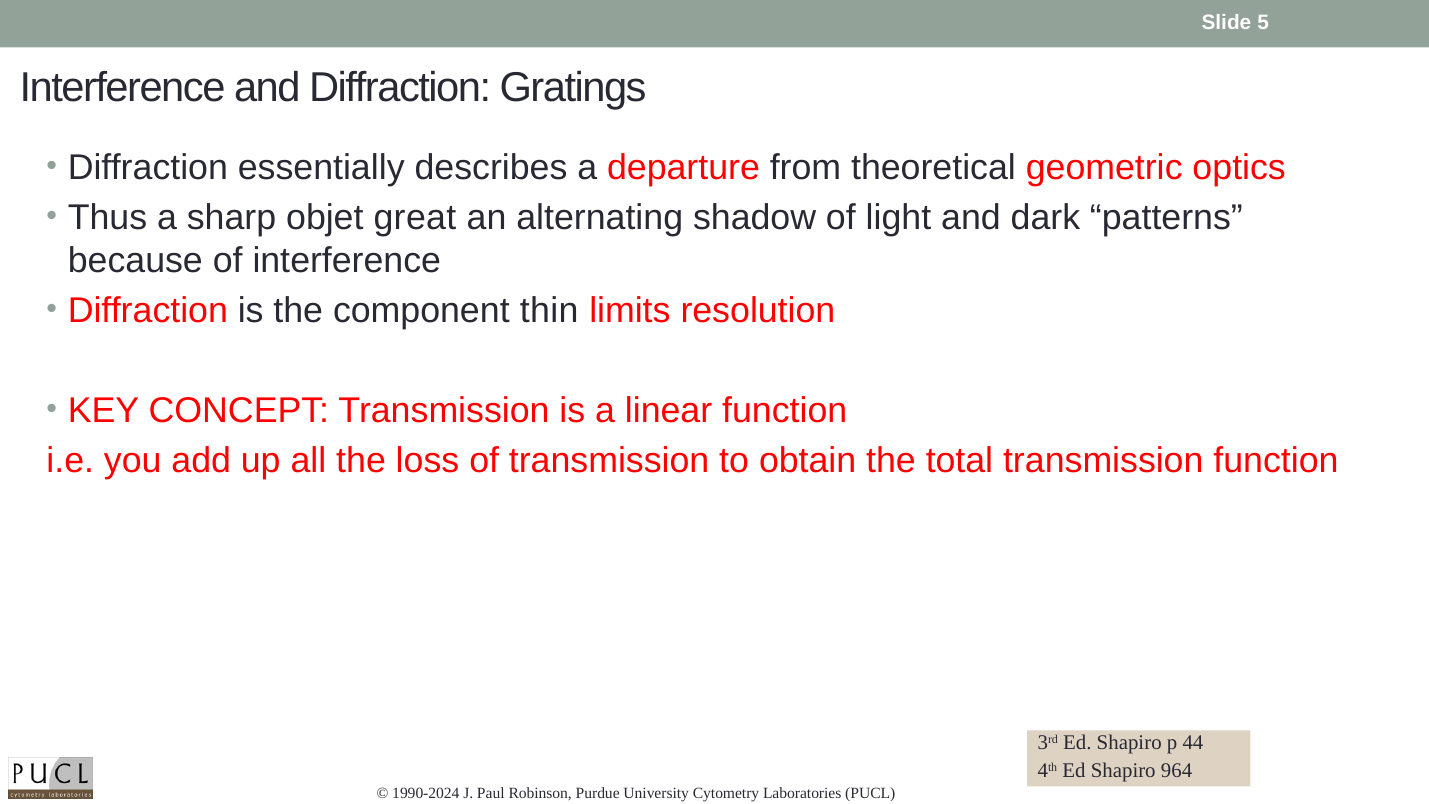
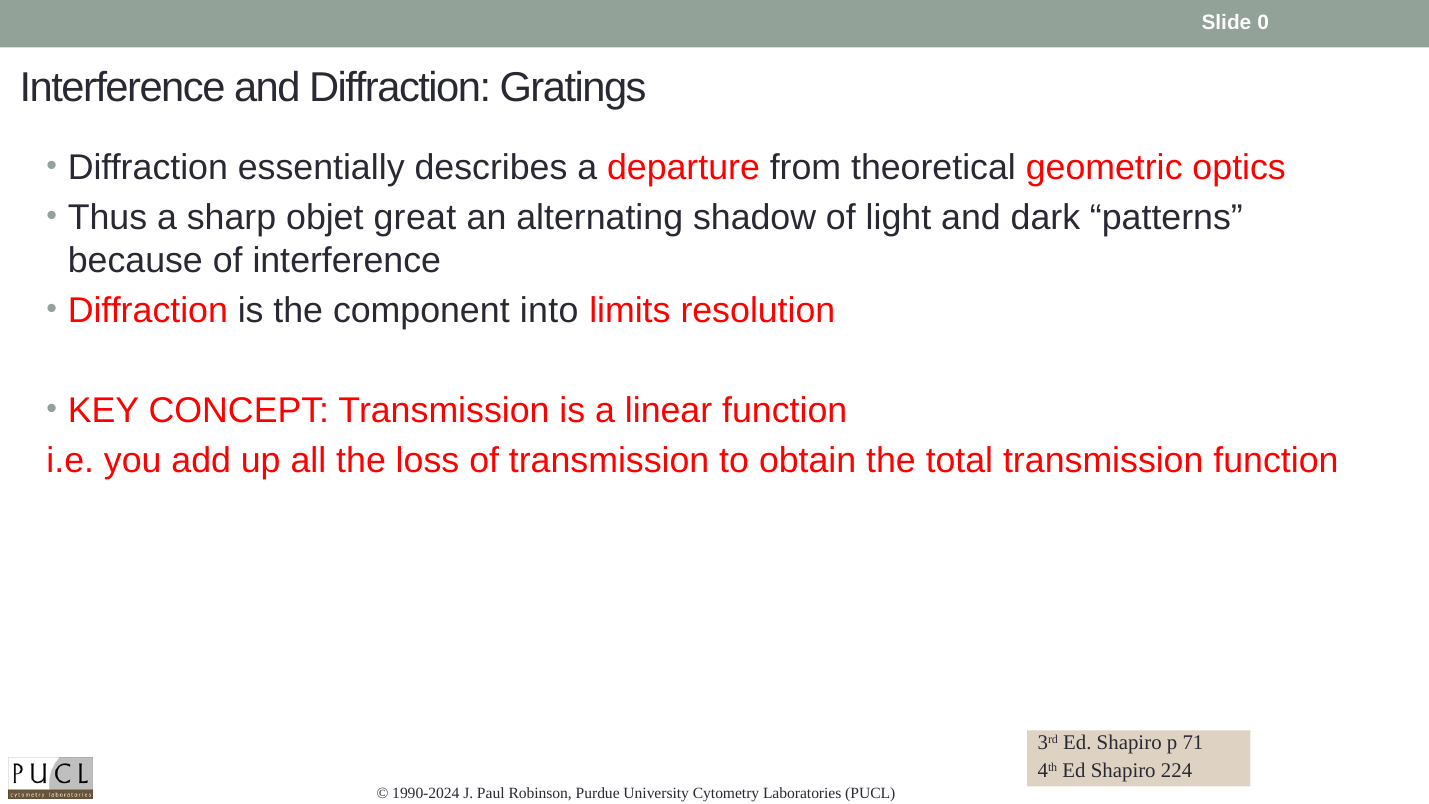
5: 5 -> 0 (1263, 23)
thin: thin -> into (549, 311)
44: 44 -> 71 (1193, 743)
964: 964 -> 224 (1177, 770)
